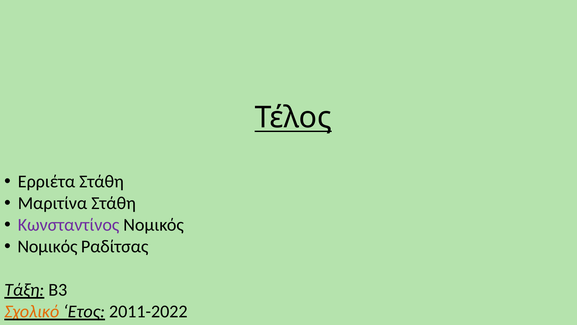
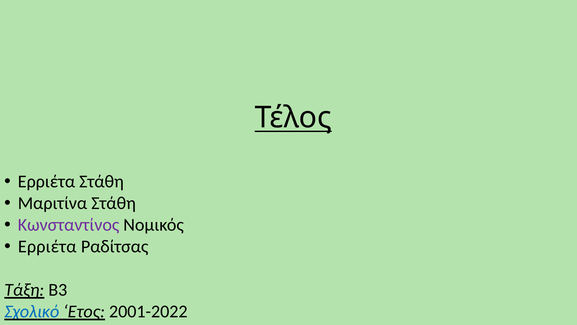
Νομικός: Νομικός -> Ερριέτα (47, 246)
Σχολικό colour: orange -> blue (32, 311)
2011-2022: 2011-2022 -> 2001-2022 (148, 311)
